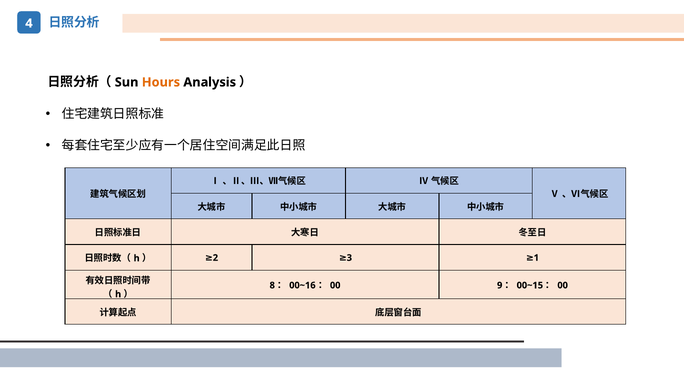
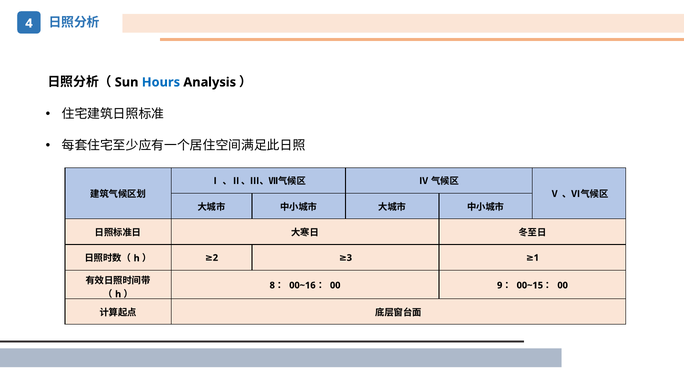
Hours colour: orange -> blue (161, 82)
